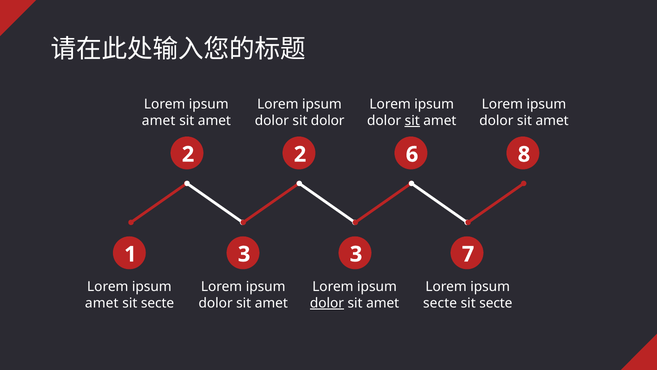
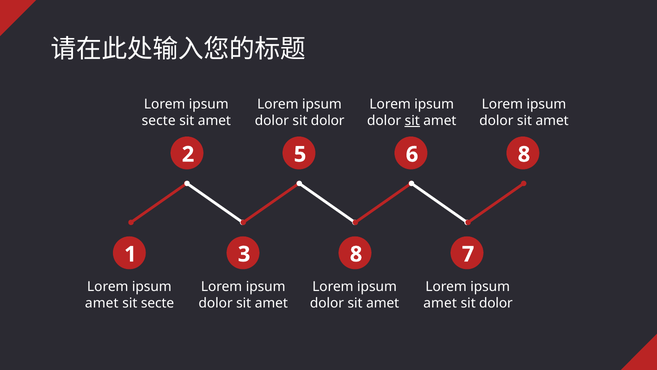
amet: amet -> secte (159, 120)
2 2: 2 -> 5 (300, 154)
3 3: 3 -> 8 (356, 254)
dolor underline: present -> none (327, 303)
secte: secte -> amet (440, 303)
secte: secte -> dolor (496, 303)
